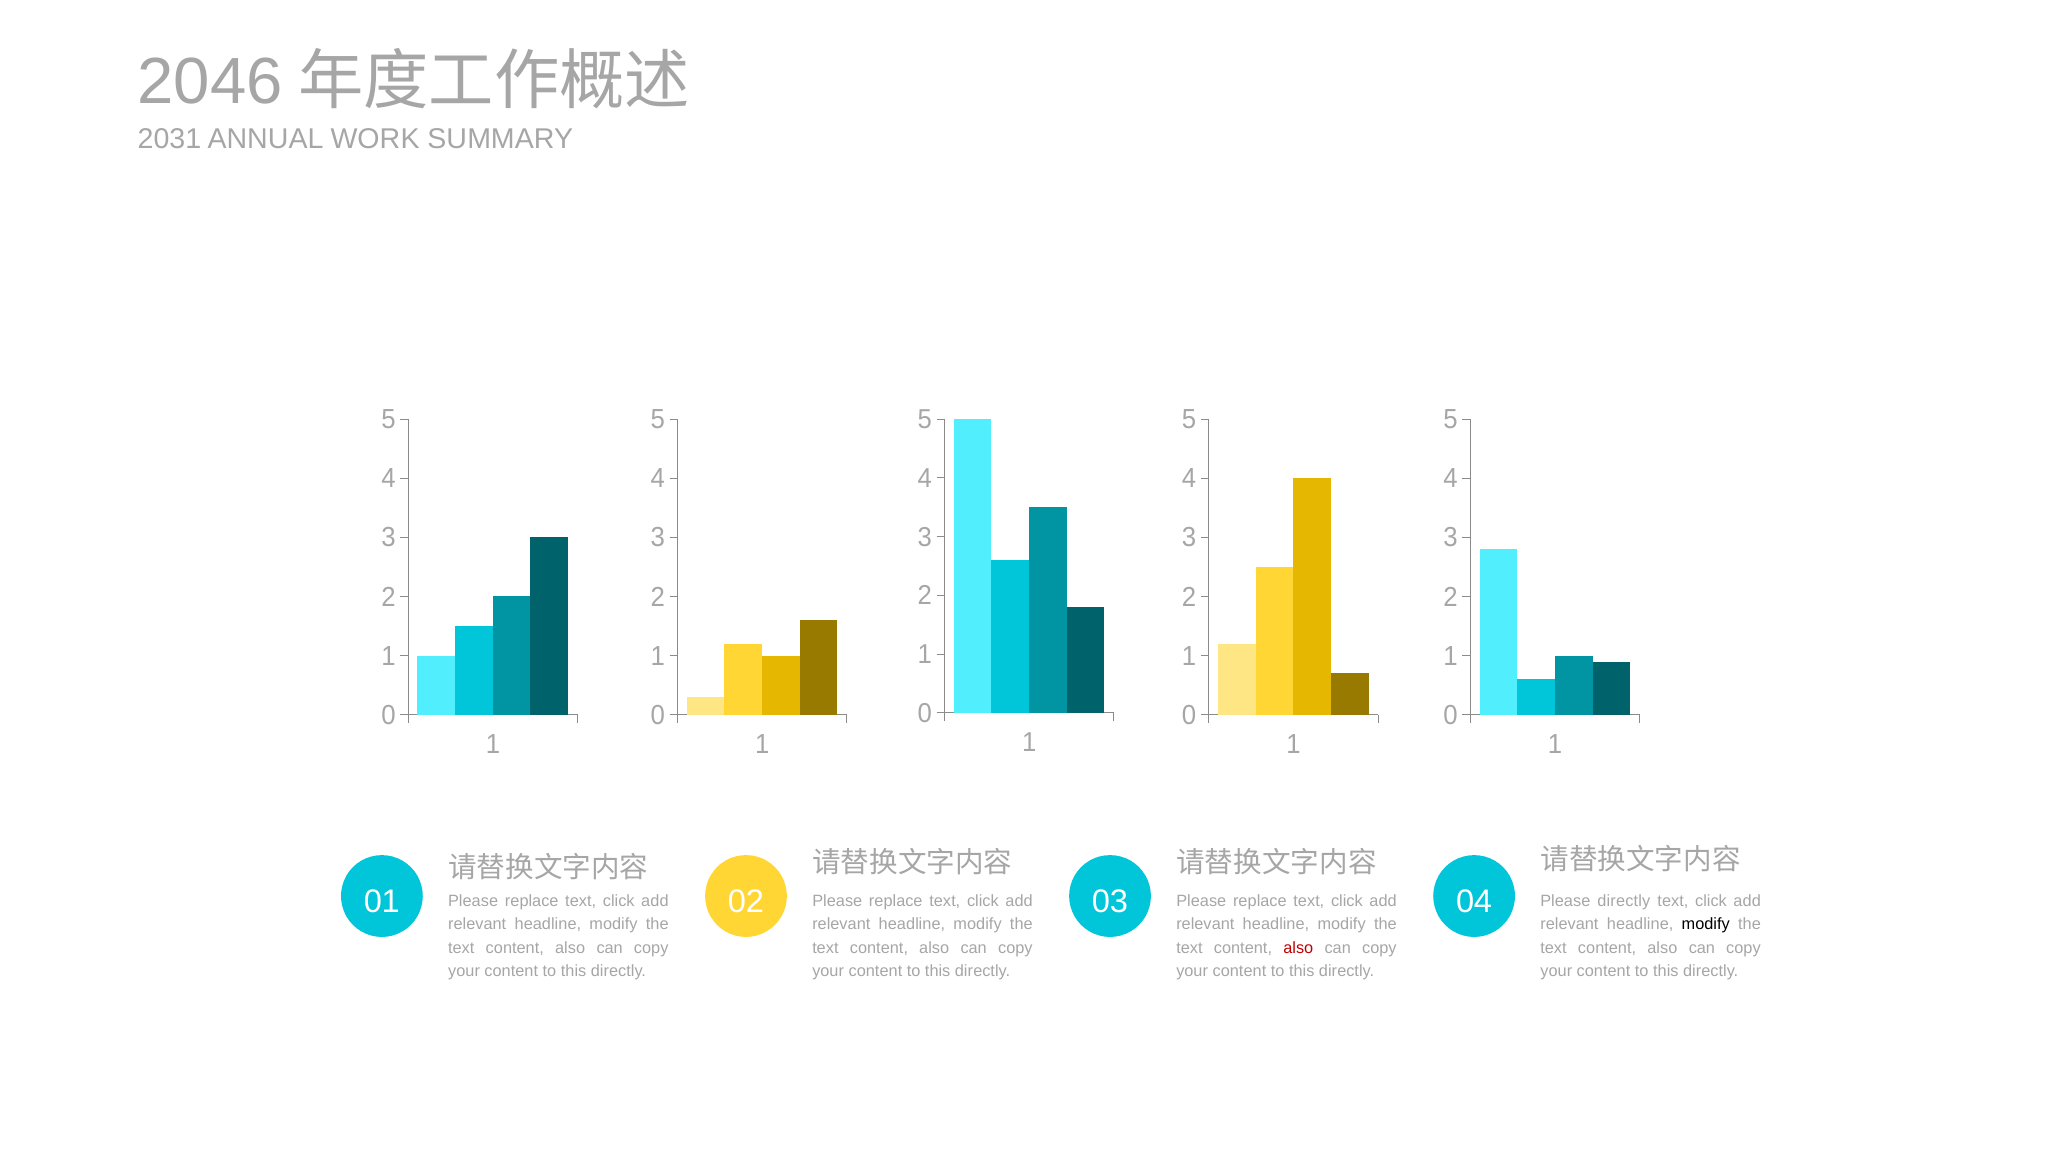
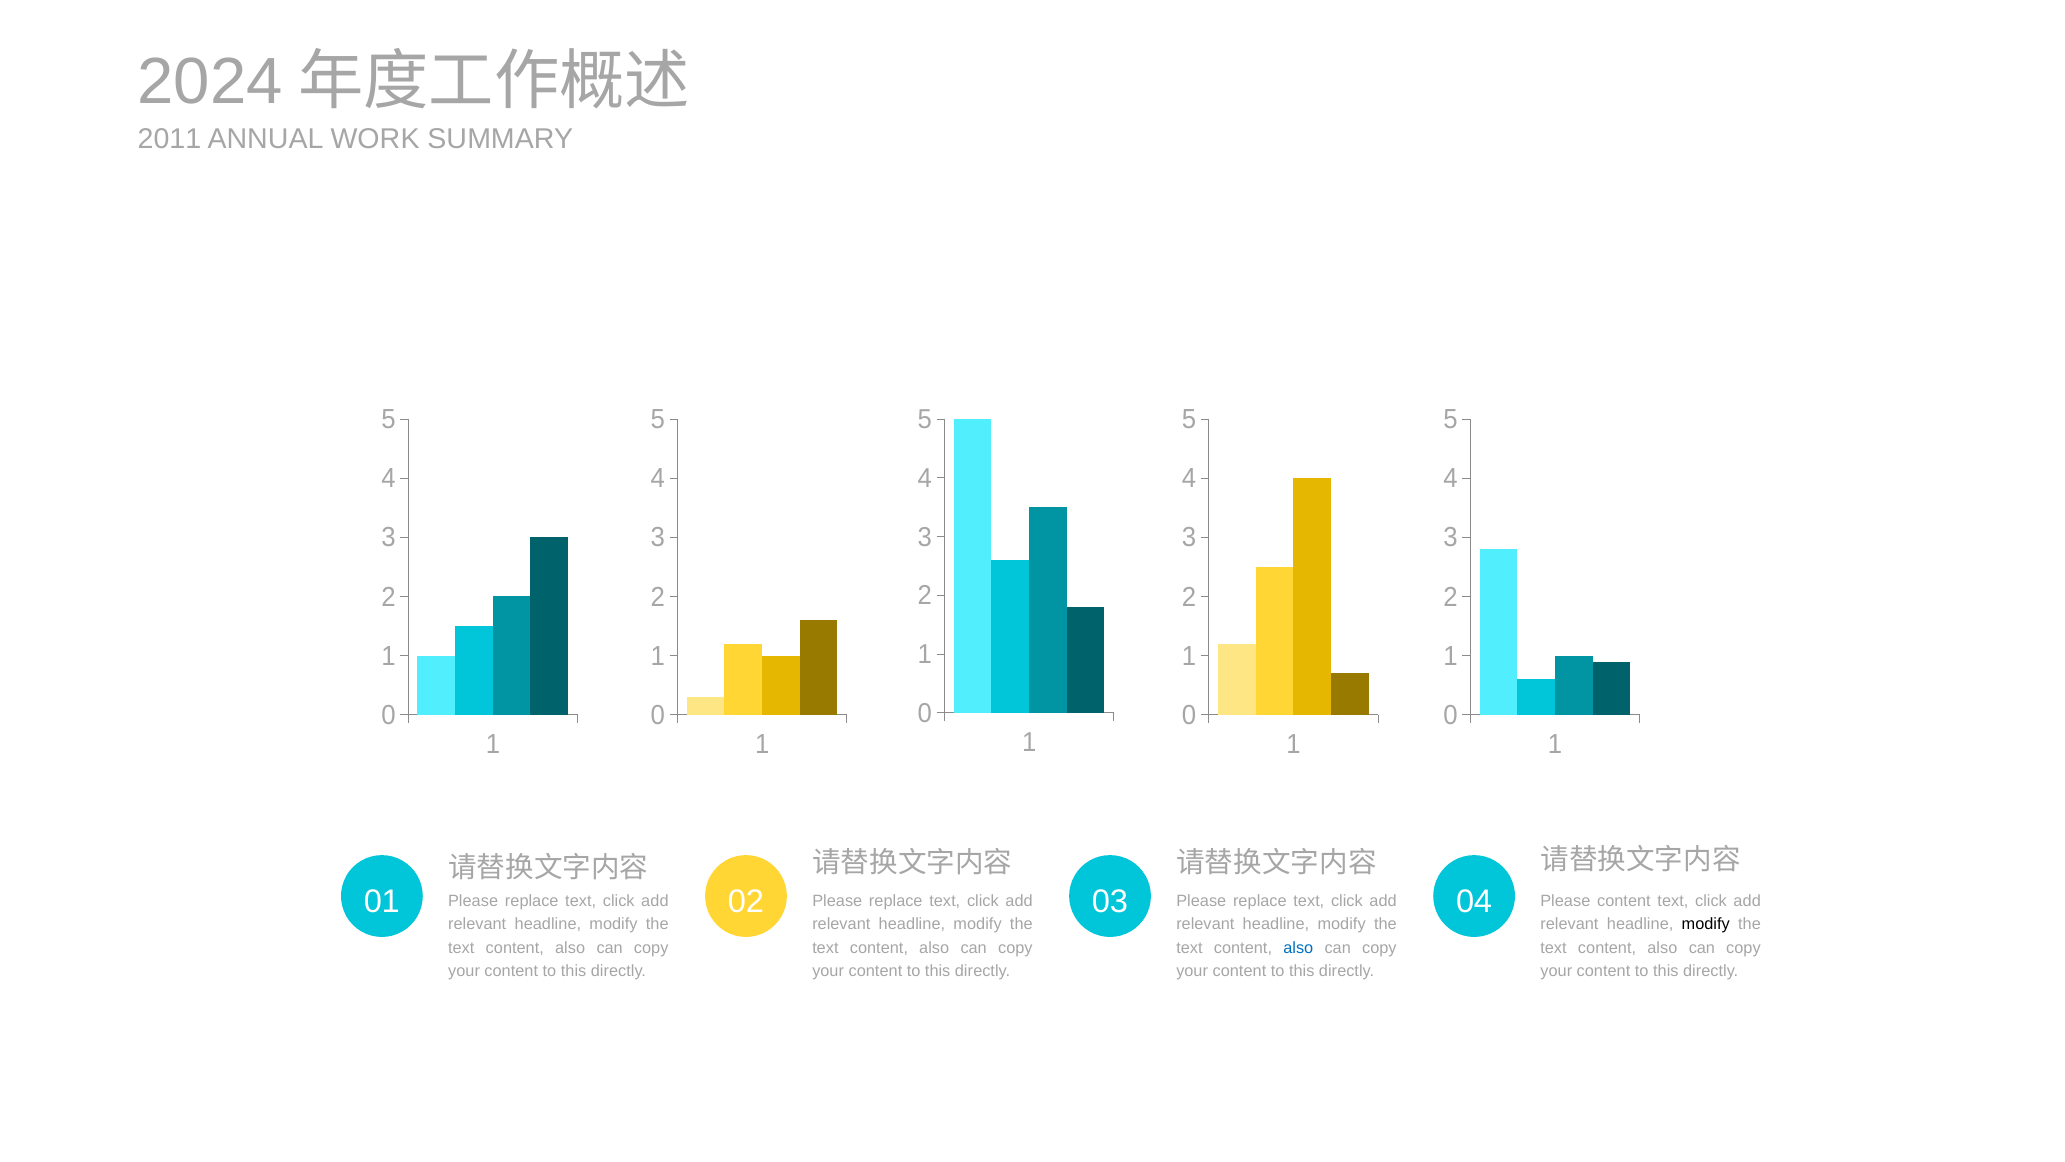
2046: 2046 -> 2024 (210, 82)
2031: 2031 -> 2011 (169, 139)
Please directly: directly -> content (1624, 901)
also colour: red -> blue (1298, 948)
